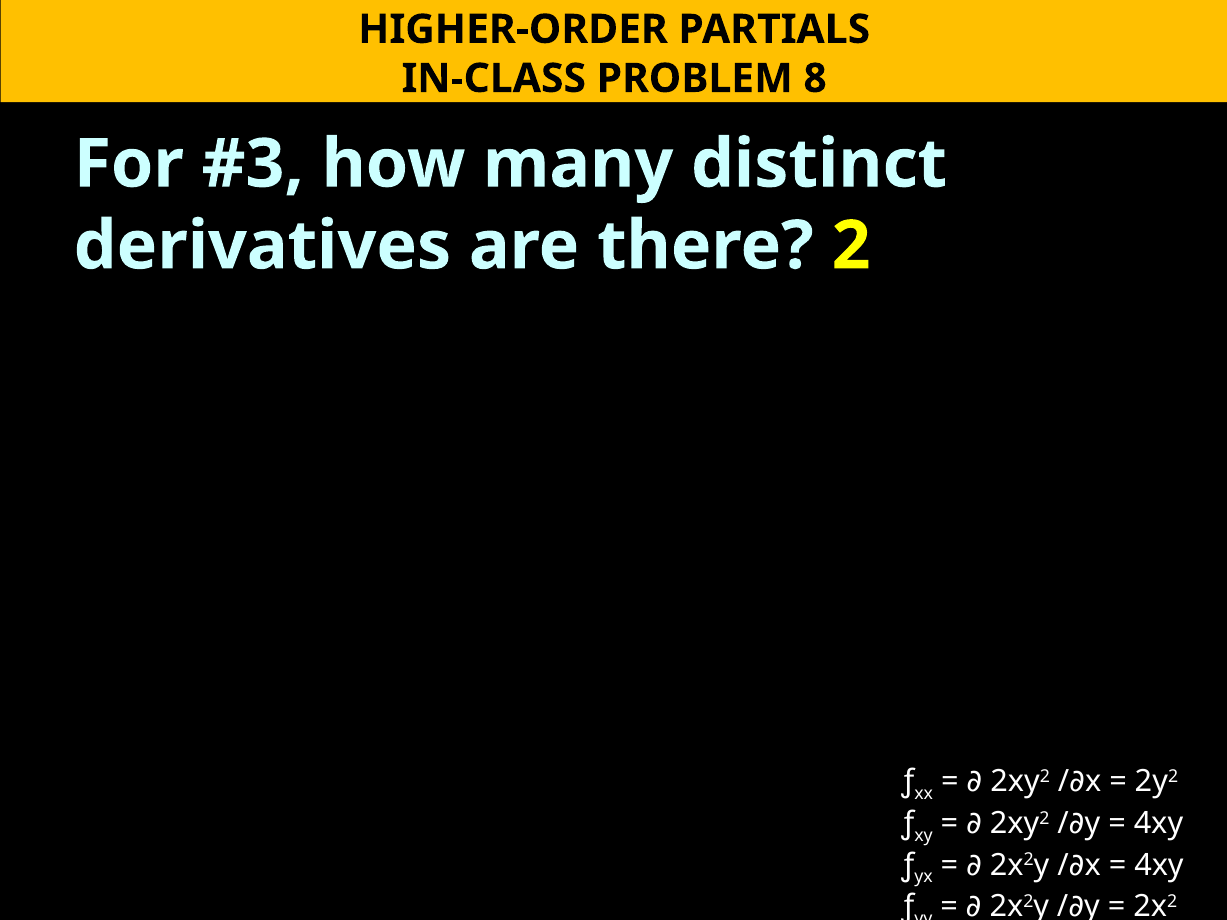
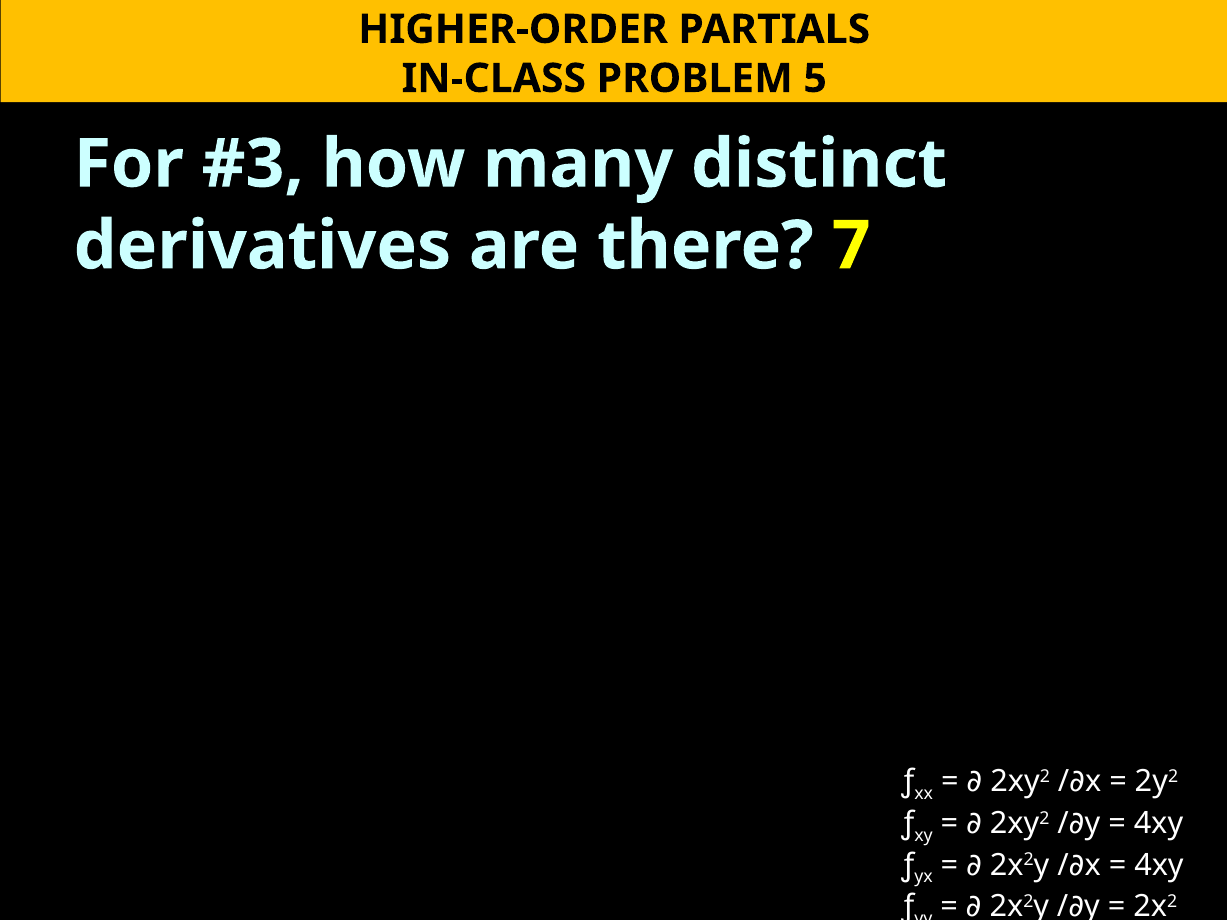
8: 8 -> 5 (815, 79)
there 2: 2 -> 7 (851, 246)
